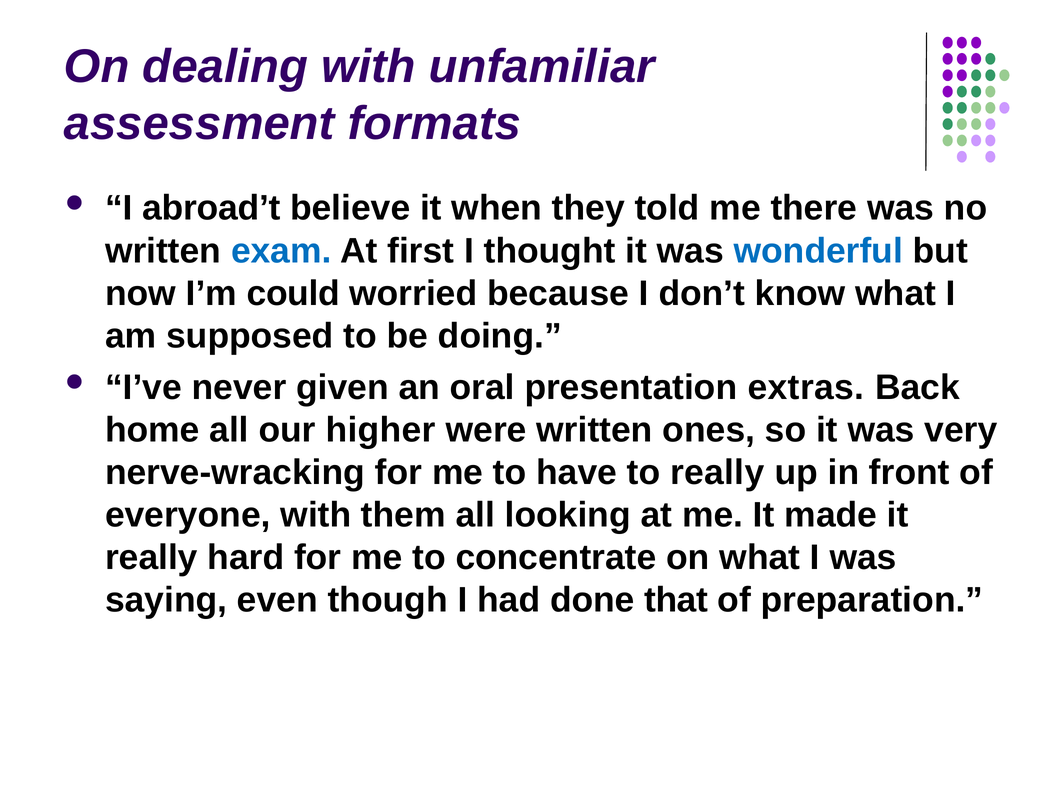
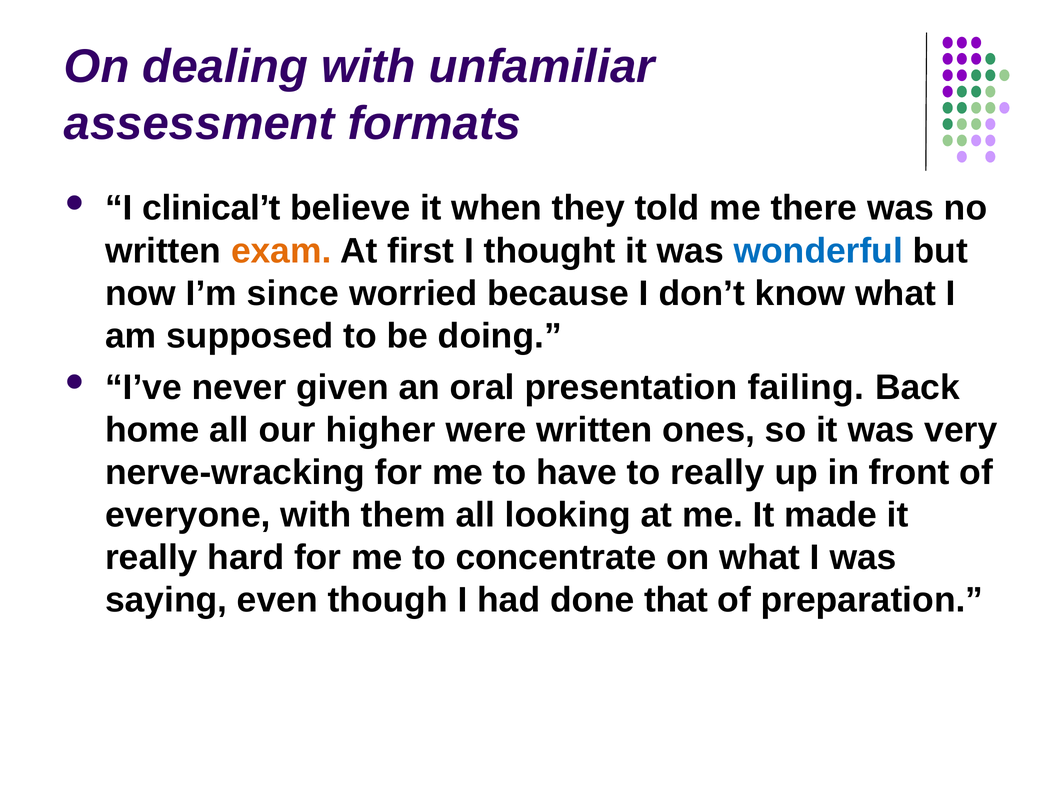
abroad’t: abroad’t -> clinical’t (212, 208)
exam colour: blue -> orange (281, 251)
could: could -> since (293, 293)
extras: extras -> failing (806, 387)
